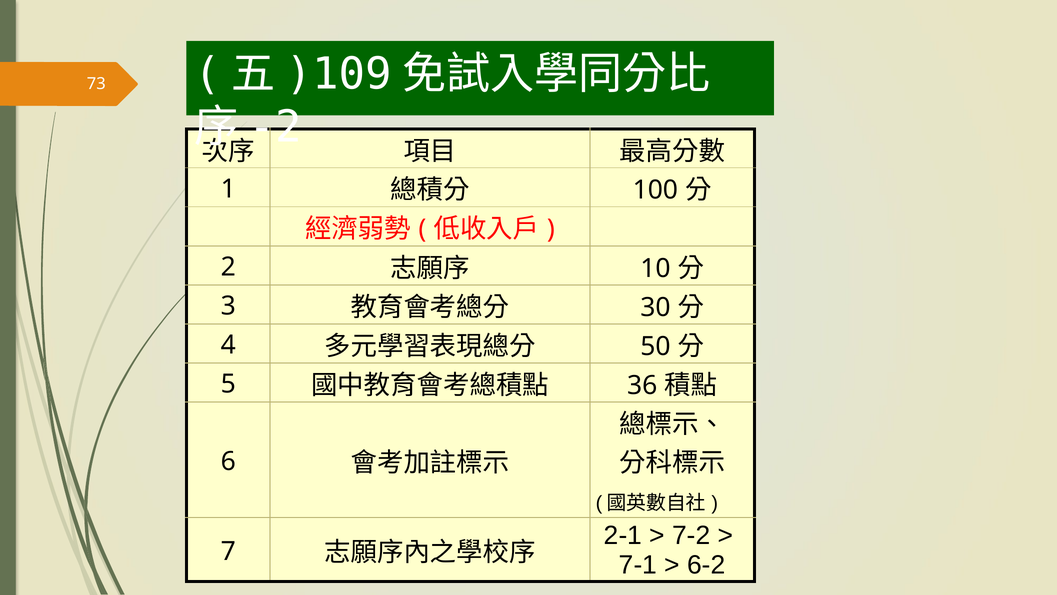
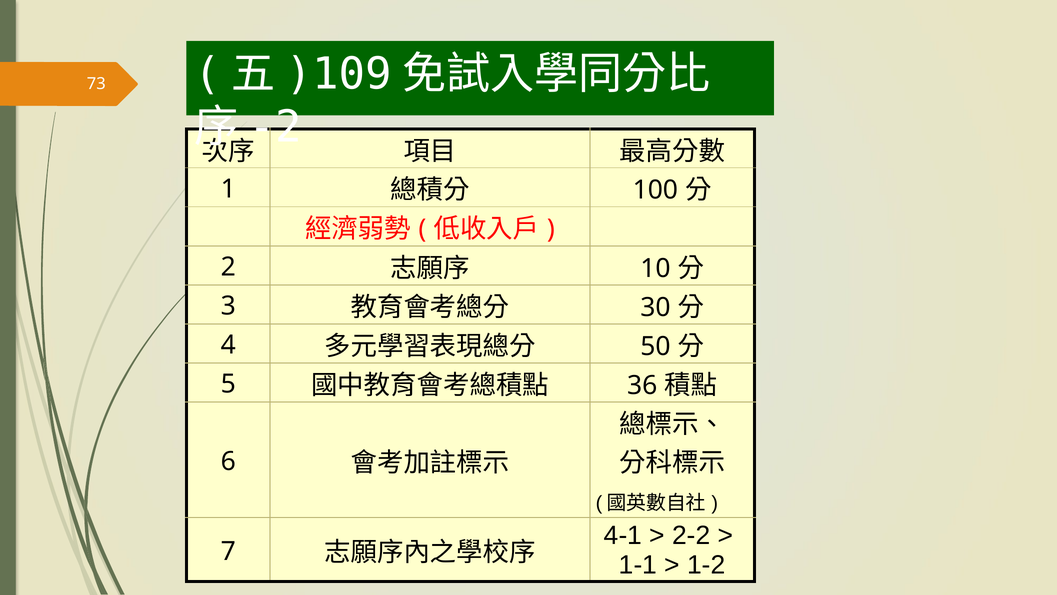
2-1: 2-1 -> 4-1 (623, 535)
7-2: 7-2 -> 2-2 (691, 535)
7-1: 7-1 -> 1-1 (638, 565)
6-2: 6-2 -> 1-2 (706, 565)
